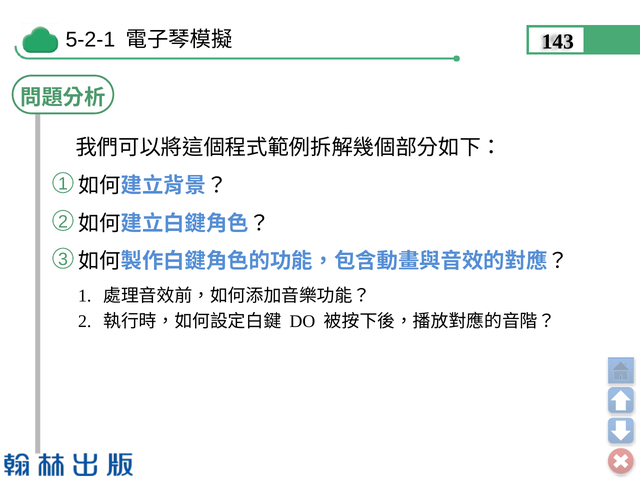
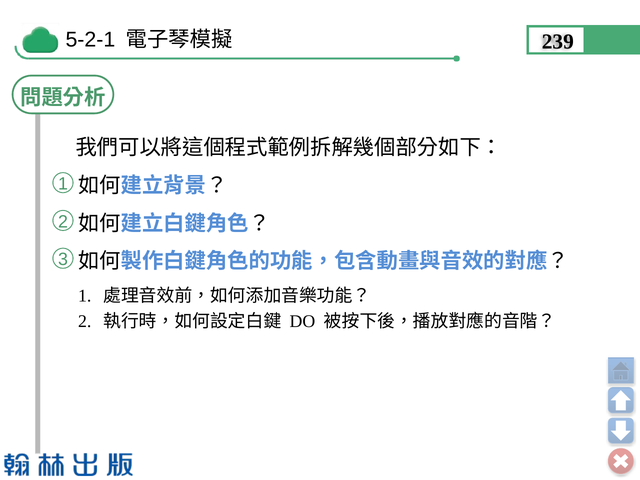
143: 143 -> 239 (558, 42)
